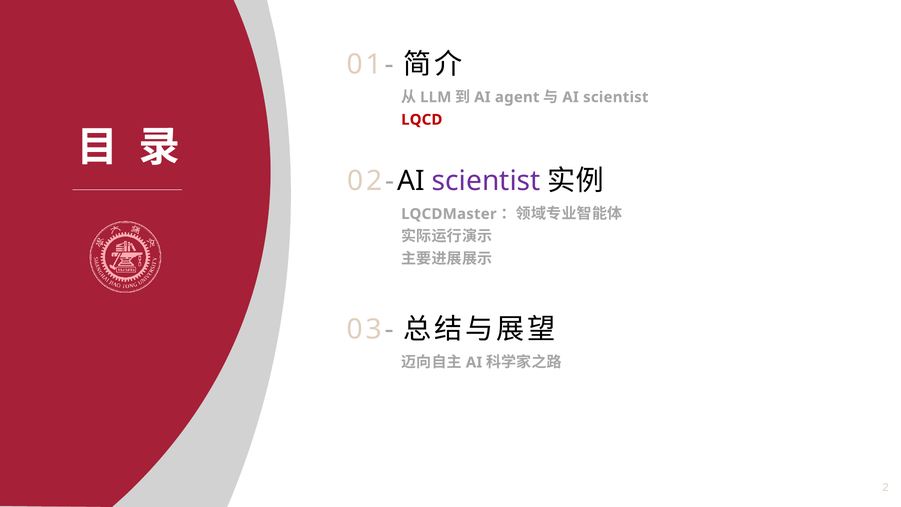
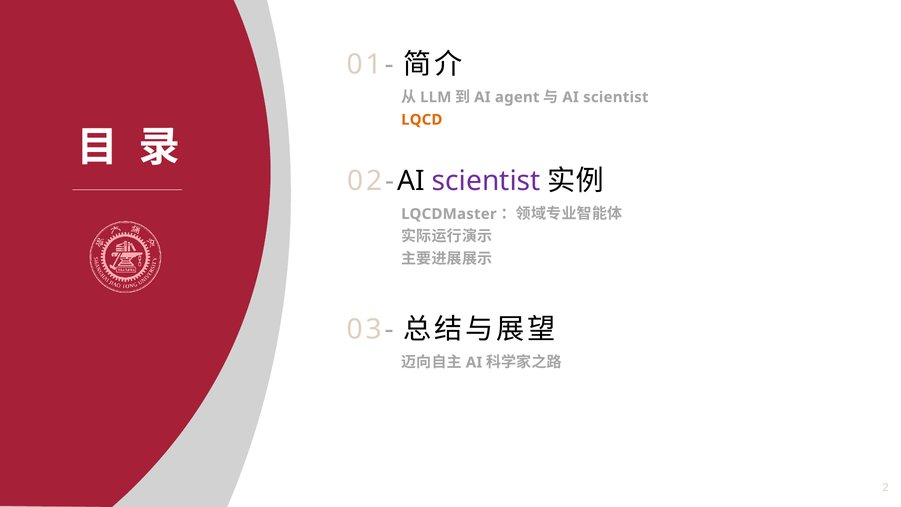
LQCD colour: red -> orange (422, 120)
